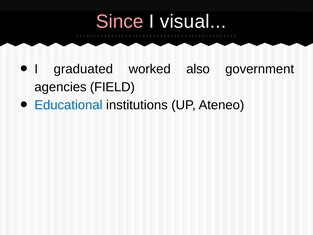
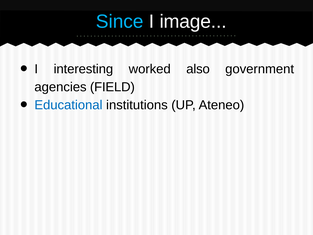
Since colour: pink -> light blue (120, 22)
visual: visual -> image (193, 22)
graduated: graduated -> interesting (83, 69)
